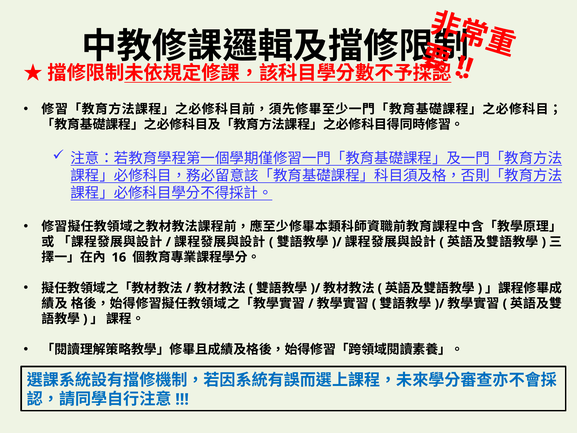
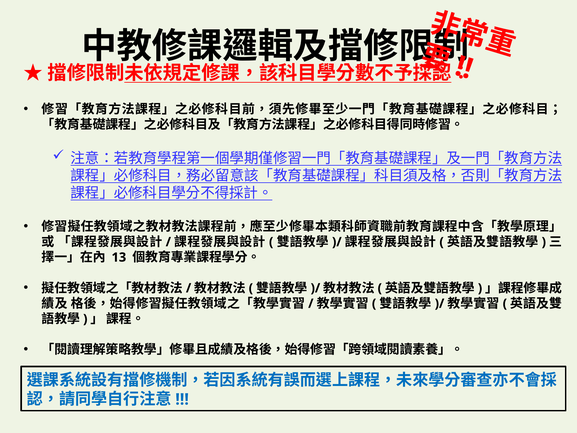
16: 16 -> 13 (119, 257)
